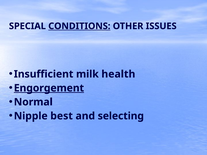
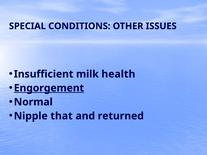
CONDITIONS underline: present -> none (79, 26)
best: best -> that (62, 116)
selecting: selecting -> returned (121, 116)
